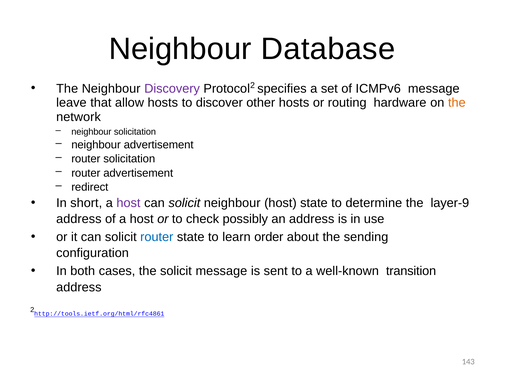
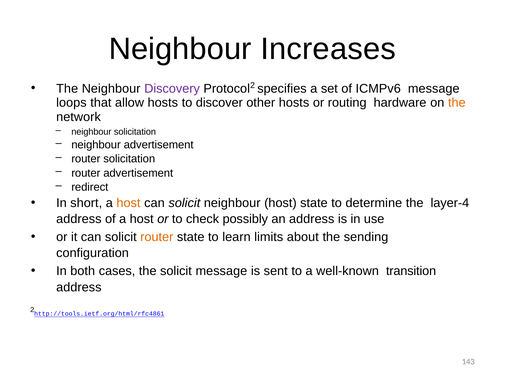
Database: Database -> Increases (328, 49)
leave: leave -> loops (71, 103)
host colour: purple -> orange (128, 203)
layer-9: layer-9 -> layer-4 (450, 203)
router colour: blue -> orange (157, 237)
order: order -> limits (269, 237)
